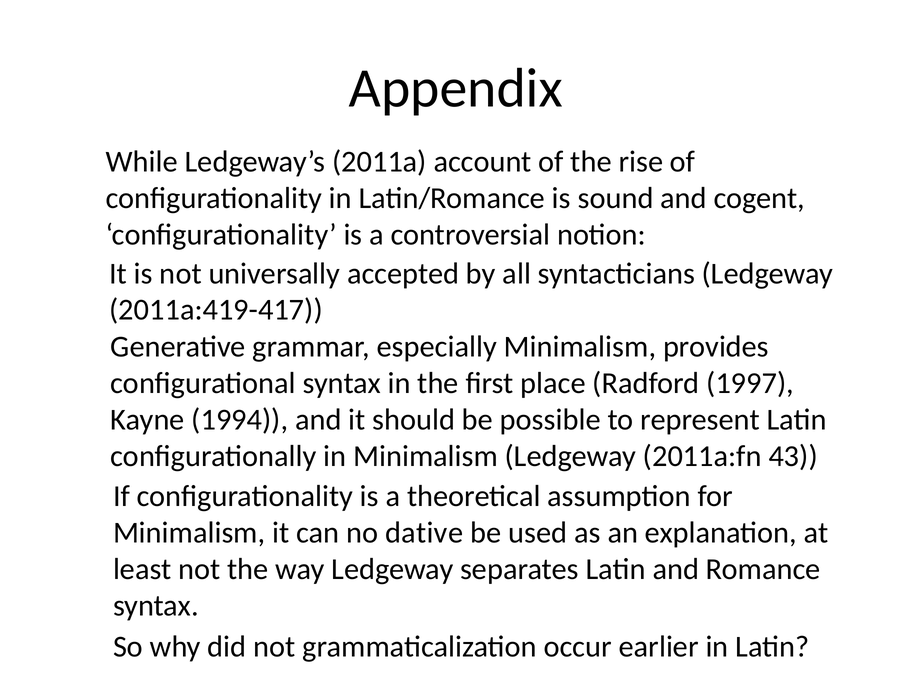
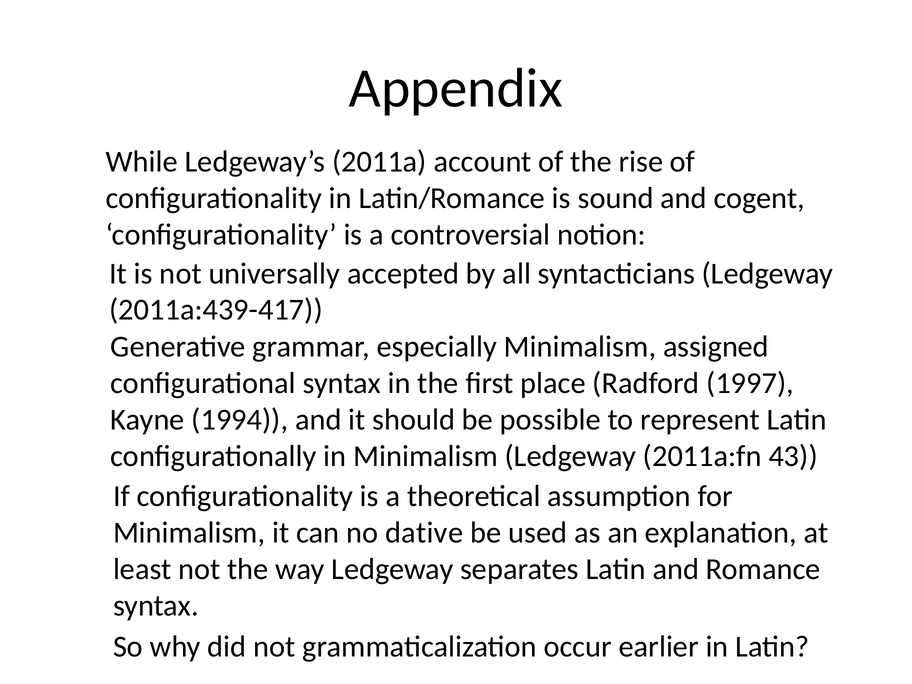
2011a:419-417: 2011a:419-417 -> 2011a:439-417 (216, 310)
provides: provides -> assigned (716, 347)
